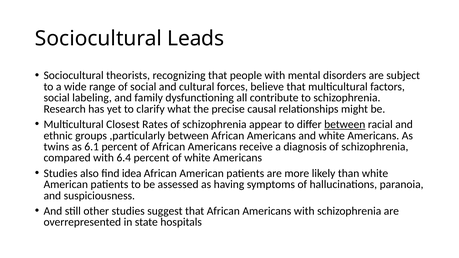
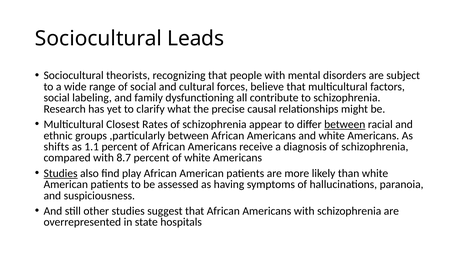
twins: twins -> shifts (56, 147)
6.1: 6.1 -> 1.1 (92, 147)
6.4: 6.4 -> 8.7 (124, 158)
Studies underline: none -> present (61, 173)
idea: idea -> play (132, 173)
